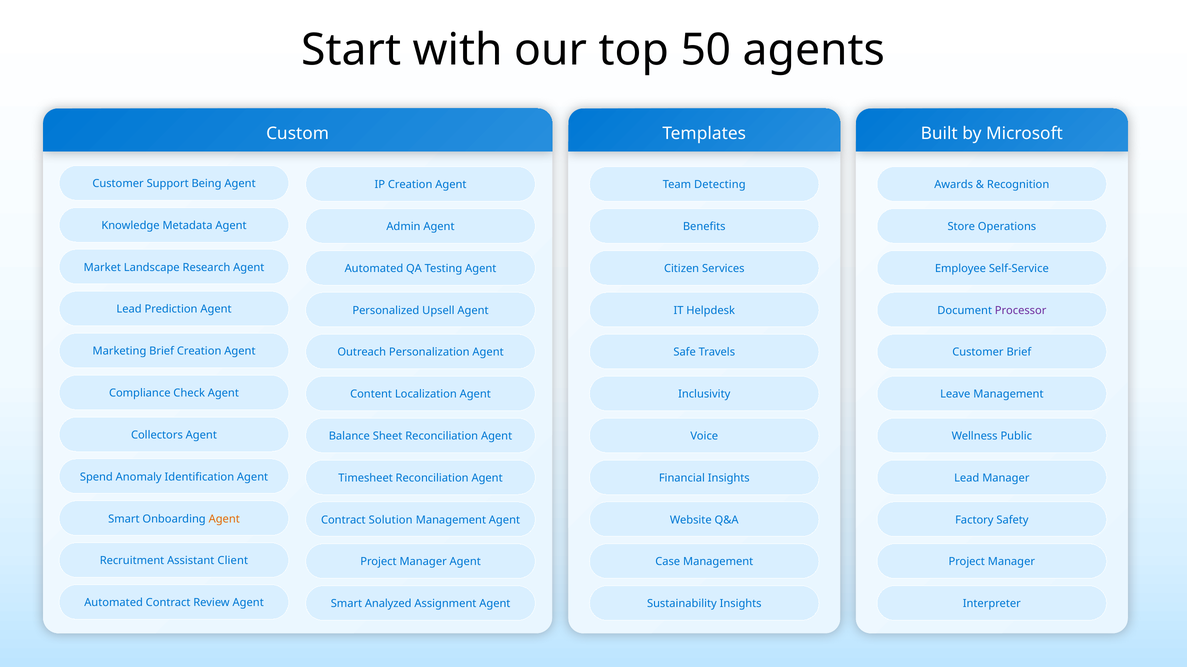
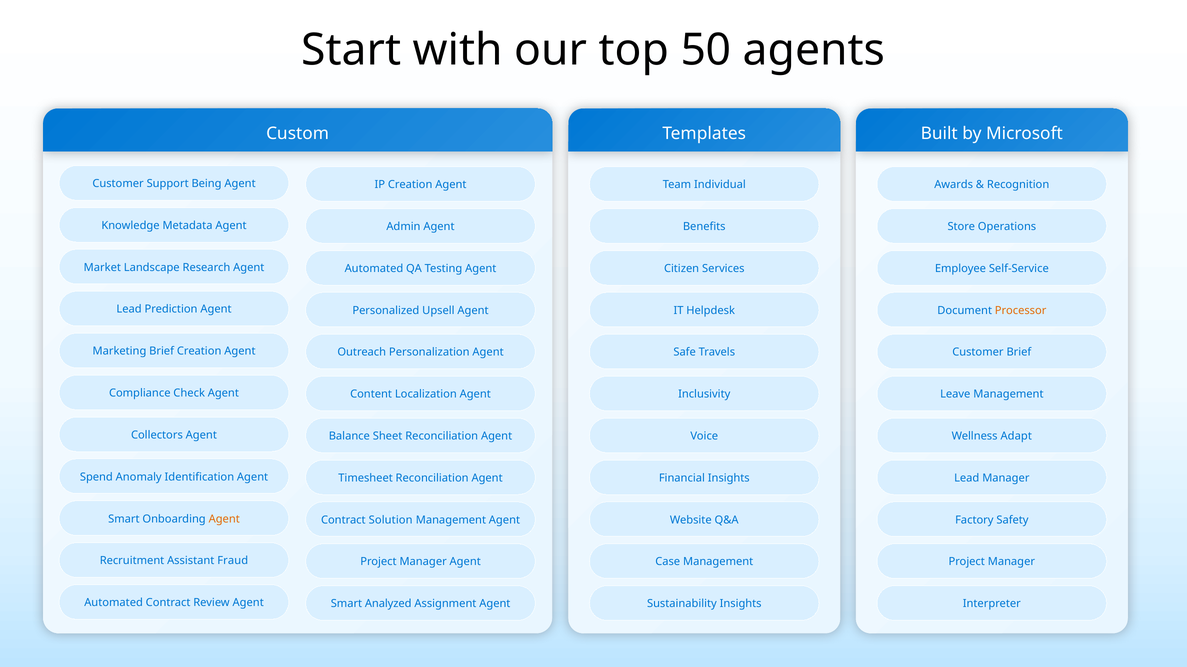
Detecting: Detecting -> Individual (720, 185)
Processor colour: purple -> orange (1021, 311)
Public: Public -> Adapt (1016, 437)
Client: Client -> Fraud (233, 561)
